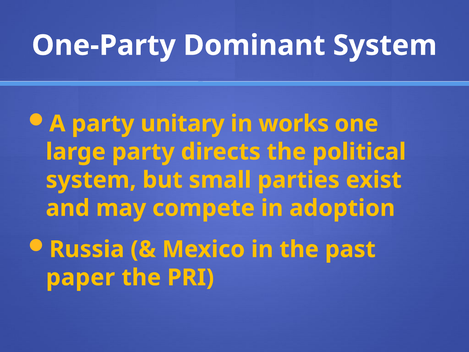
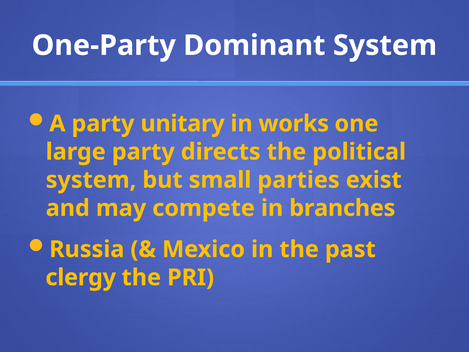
adoption: adoption -> branches (342, 208)
paper: paper -> clergy (81, 277)
